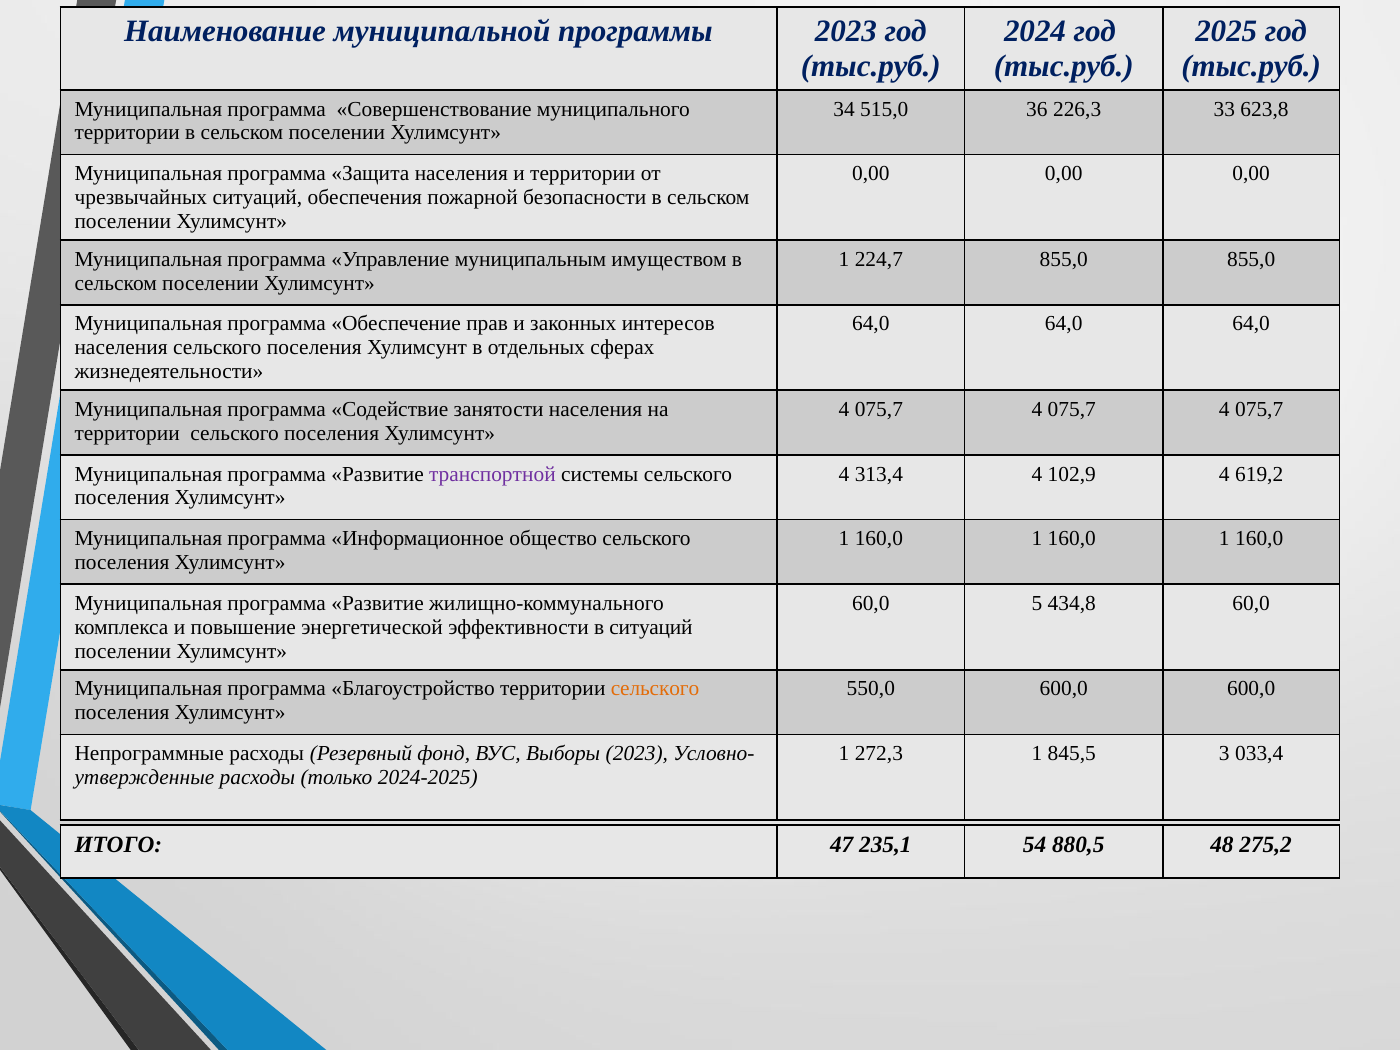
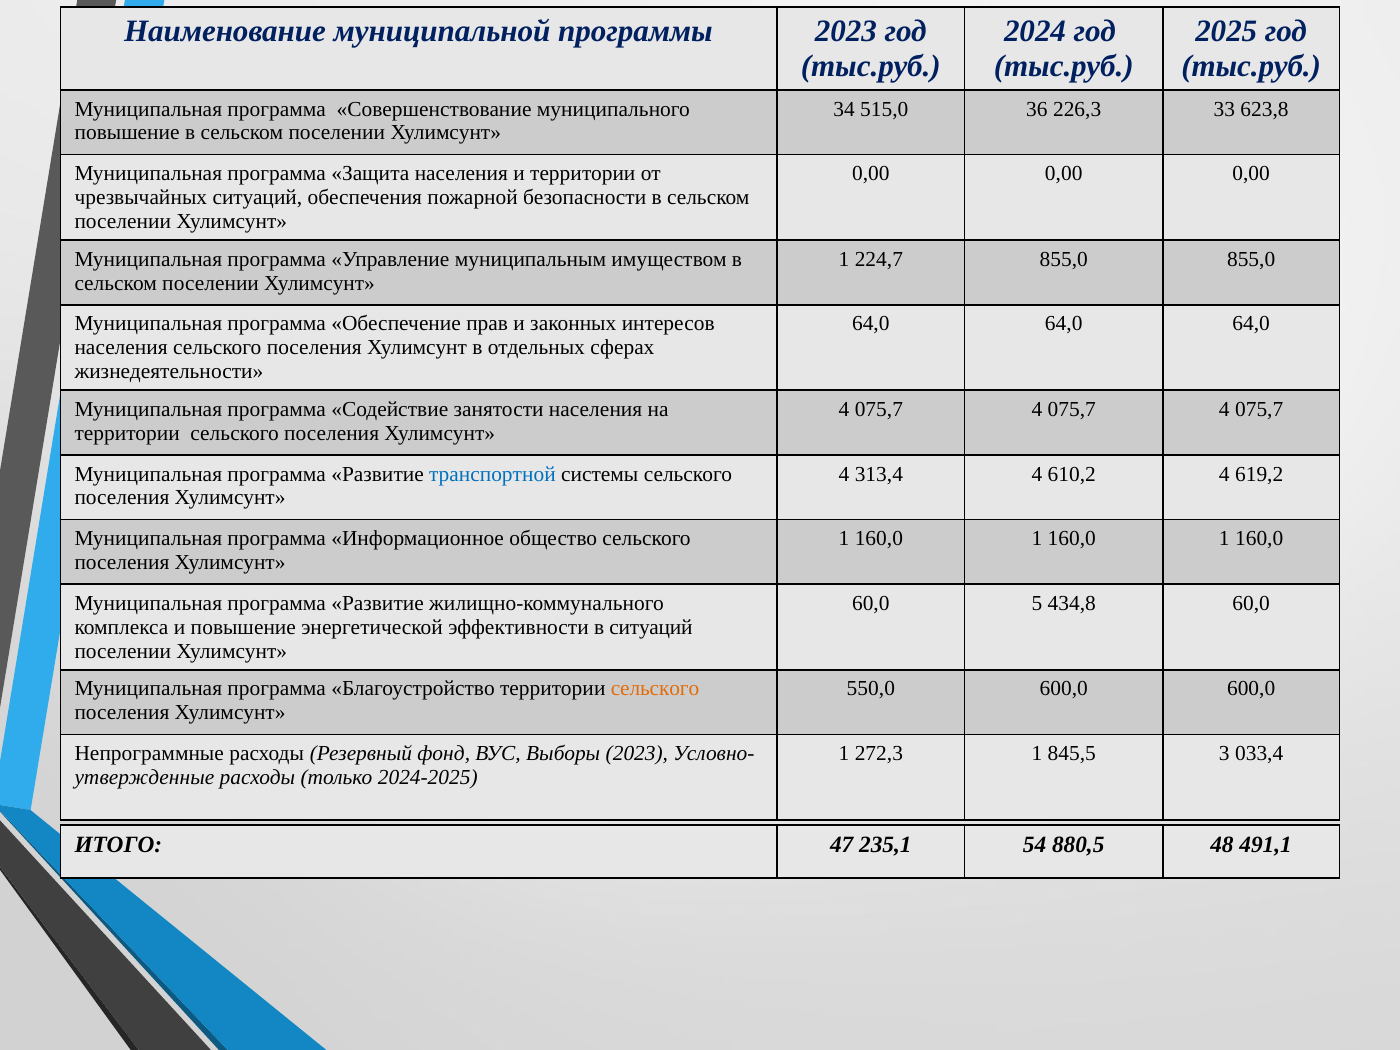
территории: территории -> повышение (127, 133)
транспортной colour: purple -> blue (492, 474)
102,9: 102,9 -> 610,2 (1072, 474)
275,2: 275,2 -> 491,1 (1266, 845)
